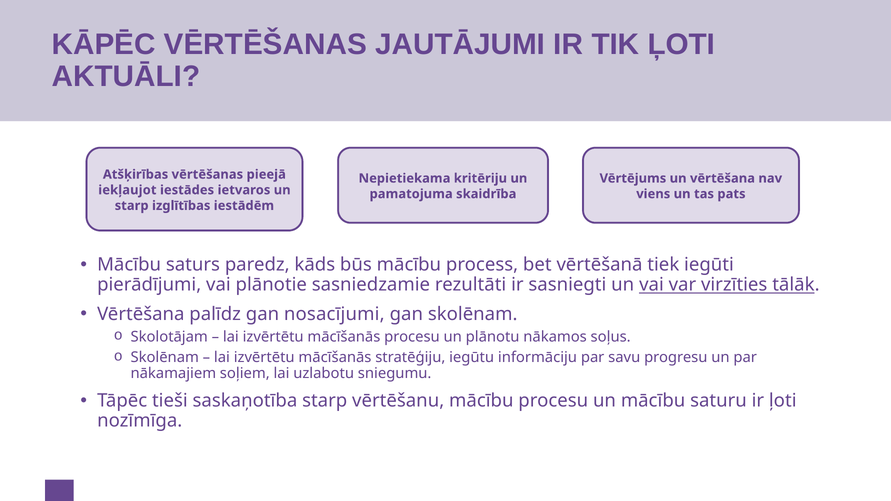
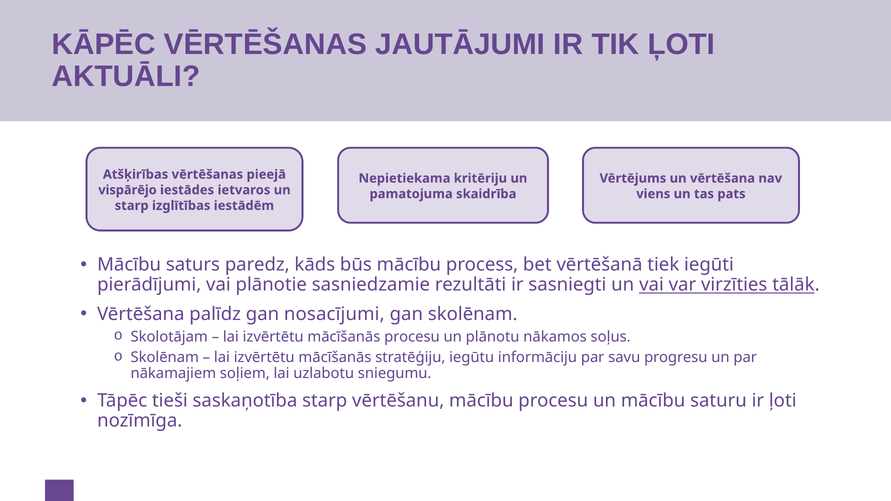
iekļaujot: iekļaujot -> vispārējo (127, 190)
